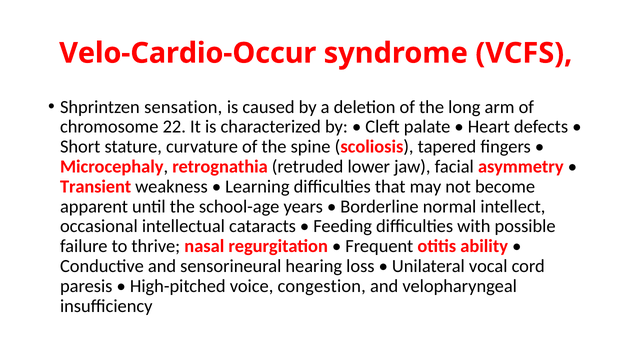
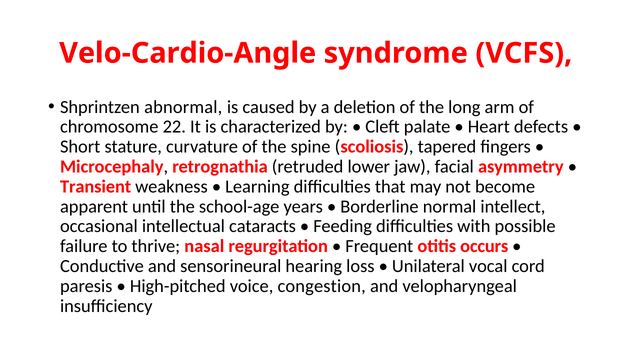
Velo-Cardio-Occur: Velo-Cardio-Occur -> Velo-Cardio-Angle (188, 53)
sensation: sensation -> abnormal (183, 107)
ability: ability -> occurs (484, 246)
